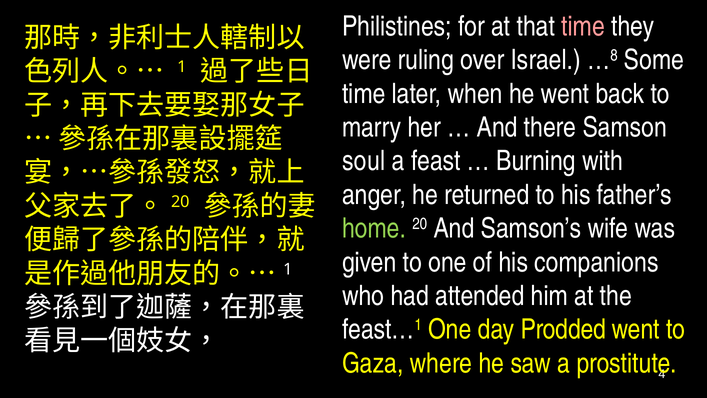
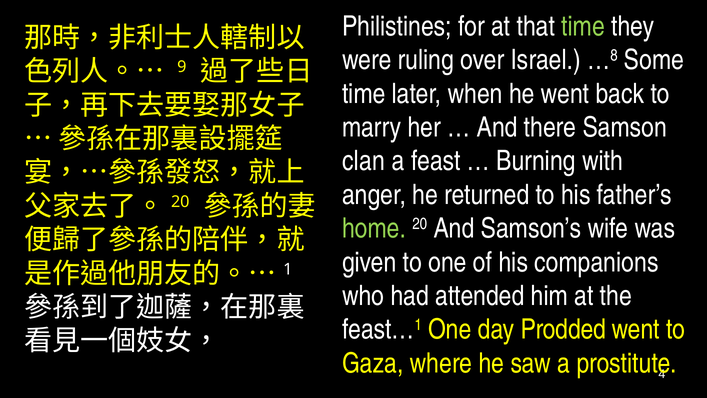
time colour: pink -> light green (583, 26)
1: 1 -> 9 (182, 67)
soul: soul -> clan (364, 161)
